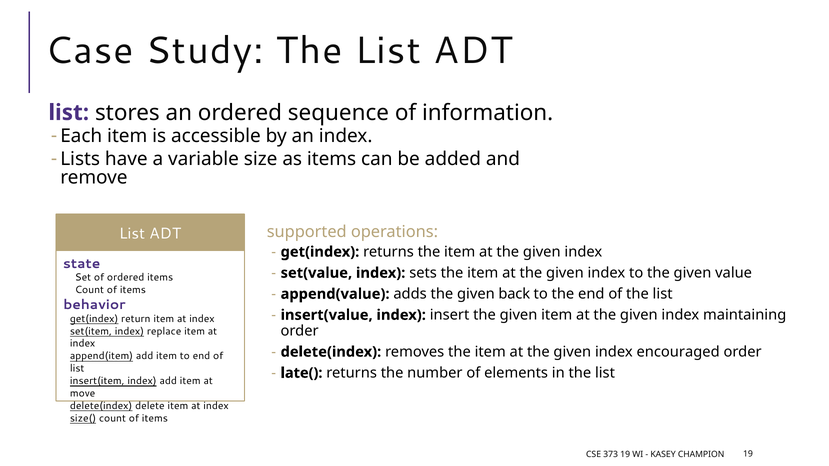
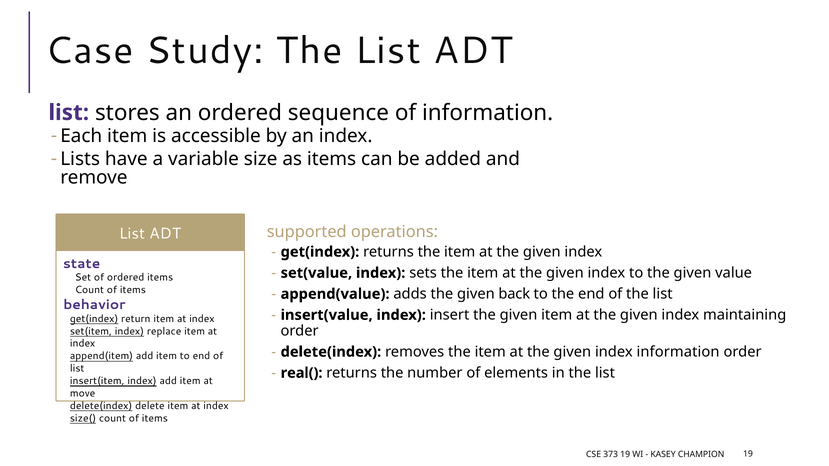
index encouraged: encouraged -> information (678, 352)
late(: late( -> real( (302, 373)
